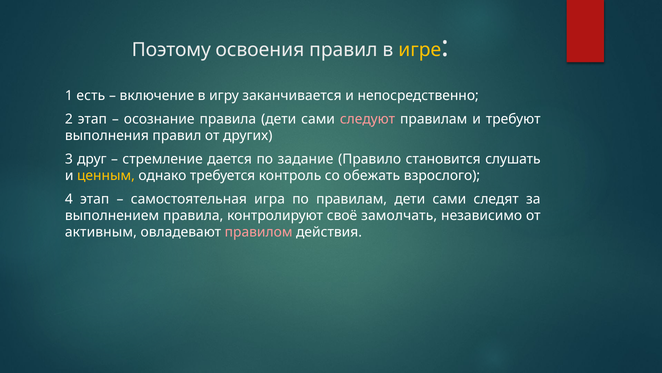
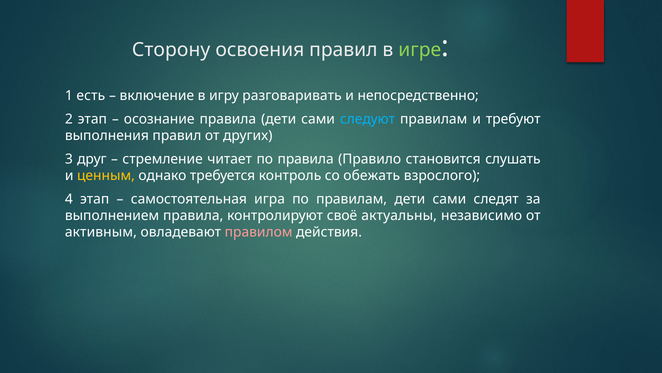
Поэтому: Поэтому -> Сторону (171, 50)
игре colour: yellow -> light green (420, 50)
заканчивается: заканчивается -> разговаривать (292, 95)
следуют colour: pink -> light blue (368, 119)
дается: дается -> читает (230, 159)
по задание: задание -> правила (306, 159)
замолчать: замолчать -> актуальны (399, 215)
